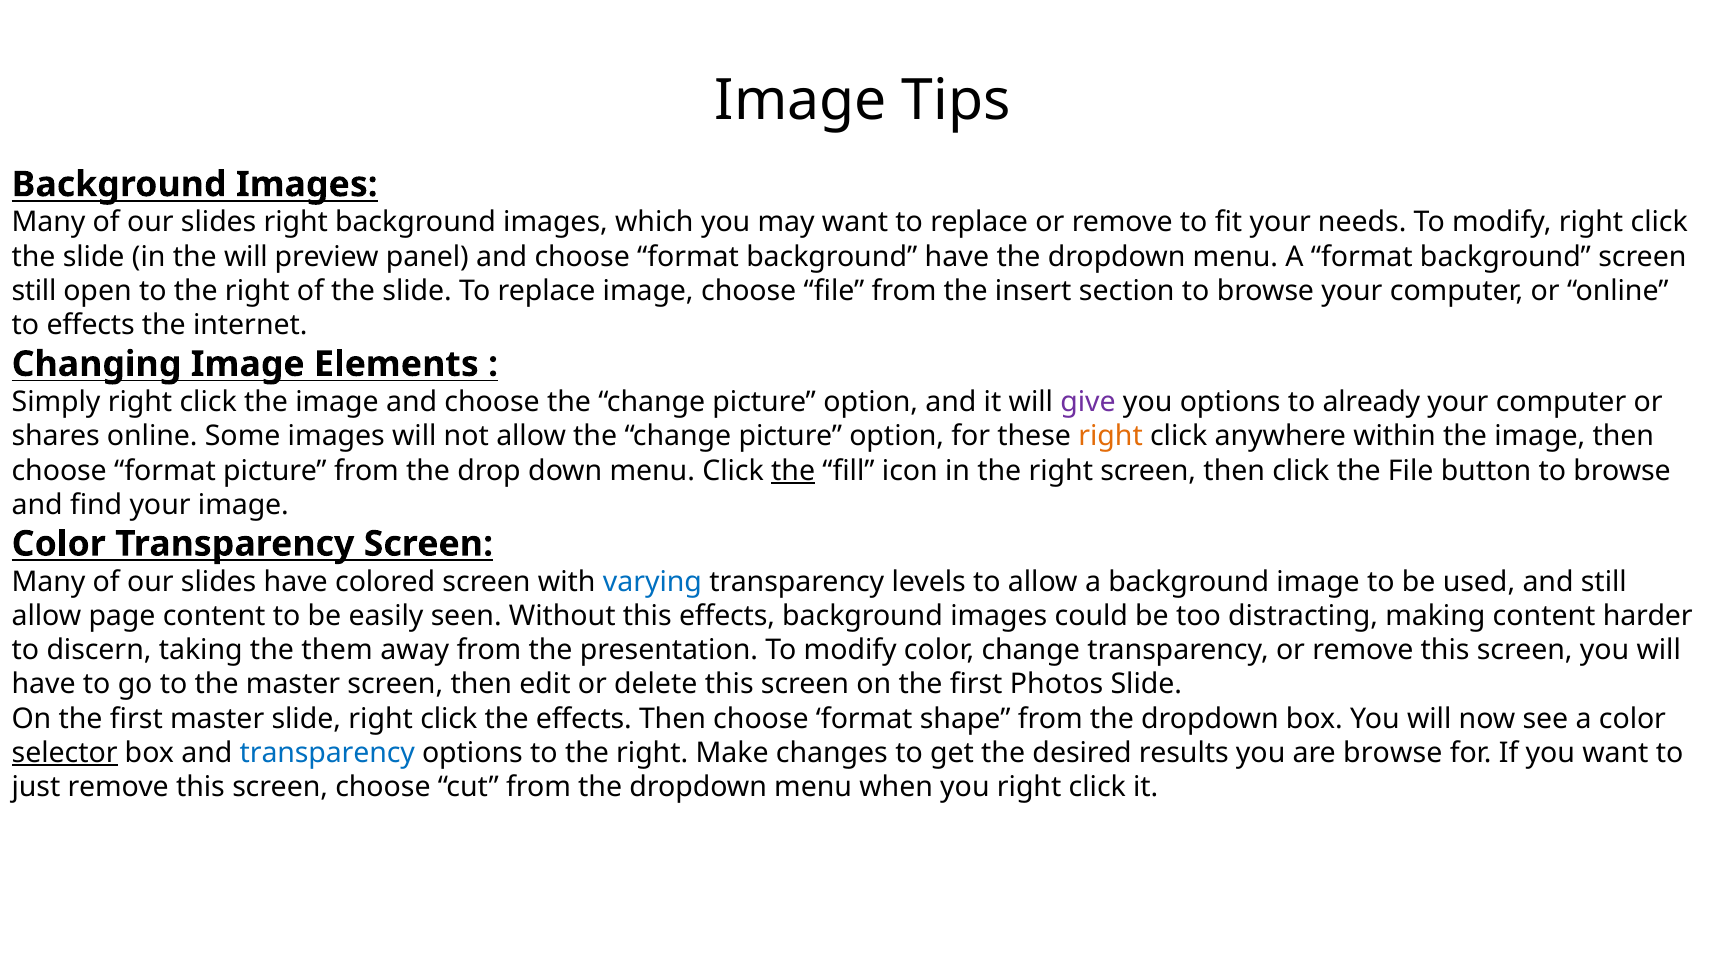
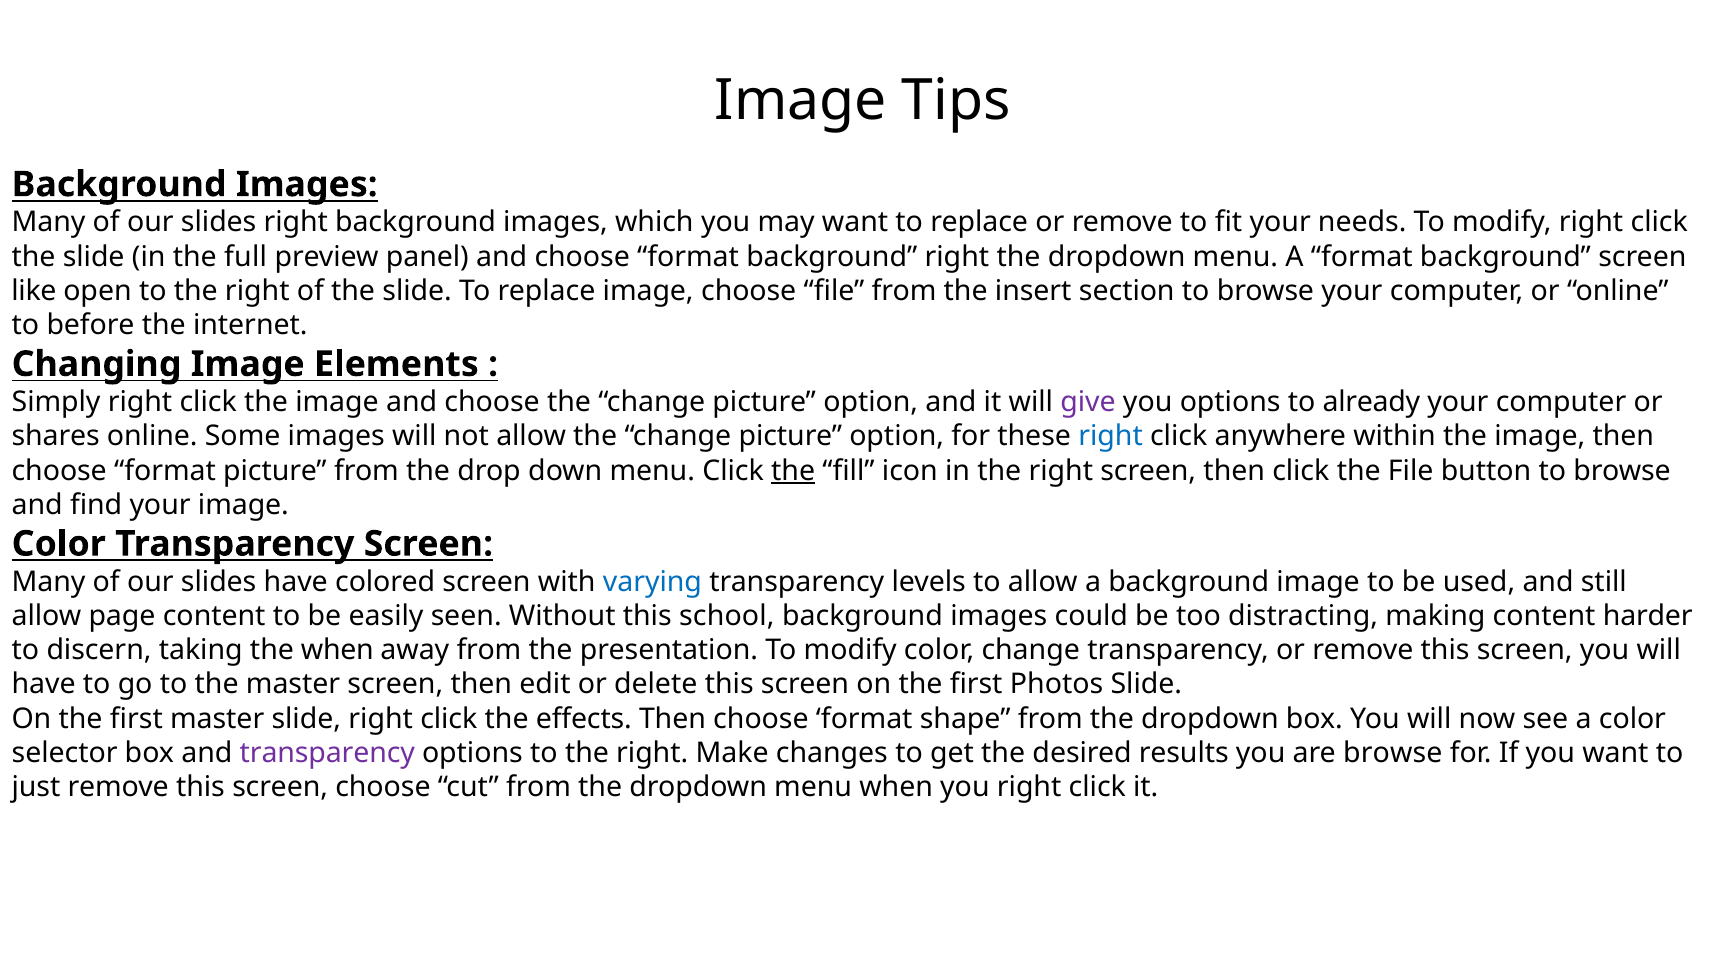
the will: will -> full (246, 257)
background have: have -> right (957, 257)
still: still -> like (34, 291)
to effects: effects -> before (91, 325)
right colour: orange -> blue (1111, 436)
this effects: effects -> school (727, 616)
the them: them -> when (337, 650)
selector underline: present -> none (65, 753)
transparency colour: blue -> purple (327, 753)
